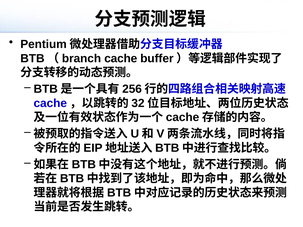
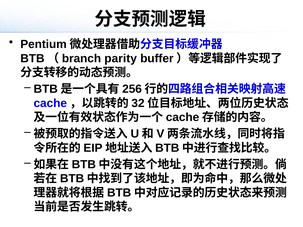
cache: cache -> parity (121, 58)
